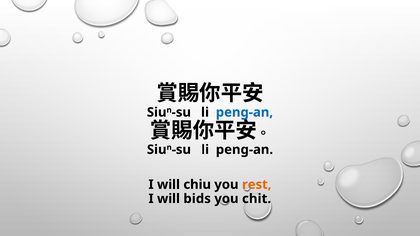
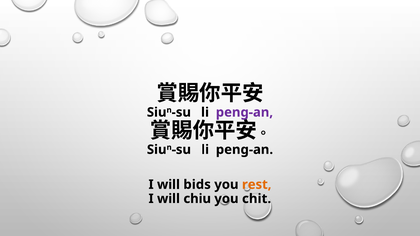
peng-an colour: blue -> purple (244, 112)
chiu: chiu -> bids (197, 185)
bids: bids -> chiu (197, 199)
